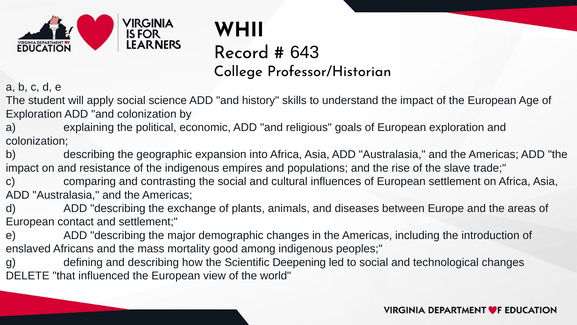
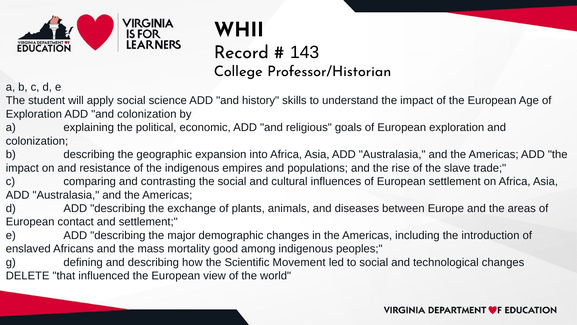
643: 643 -> 143 (305, 52)
Deepening: Deepening -> Movement (299, 262)
